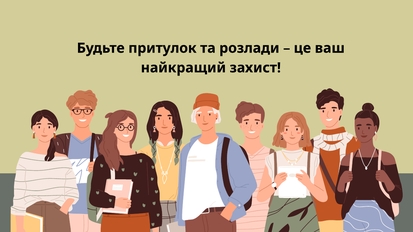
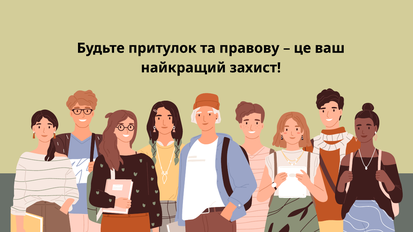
розлади: розлади -> правову (249, 48)
